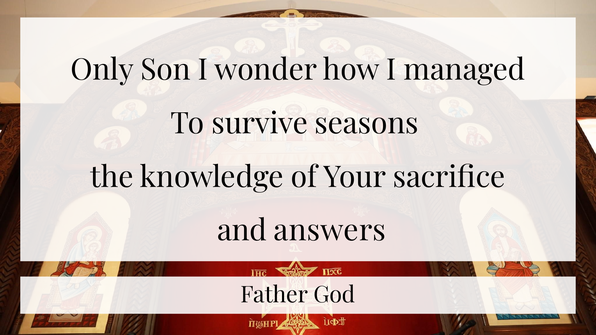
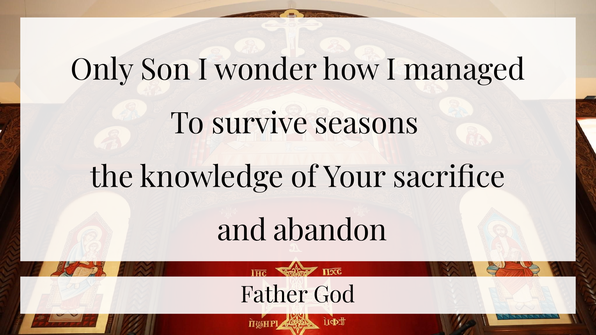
answers: answers -> abandon (330, 231)
